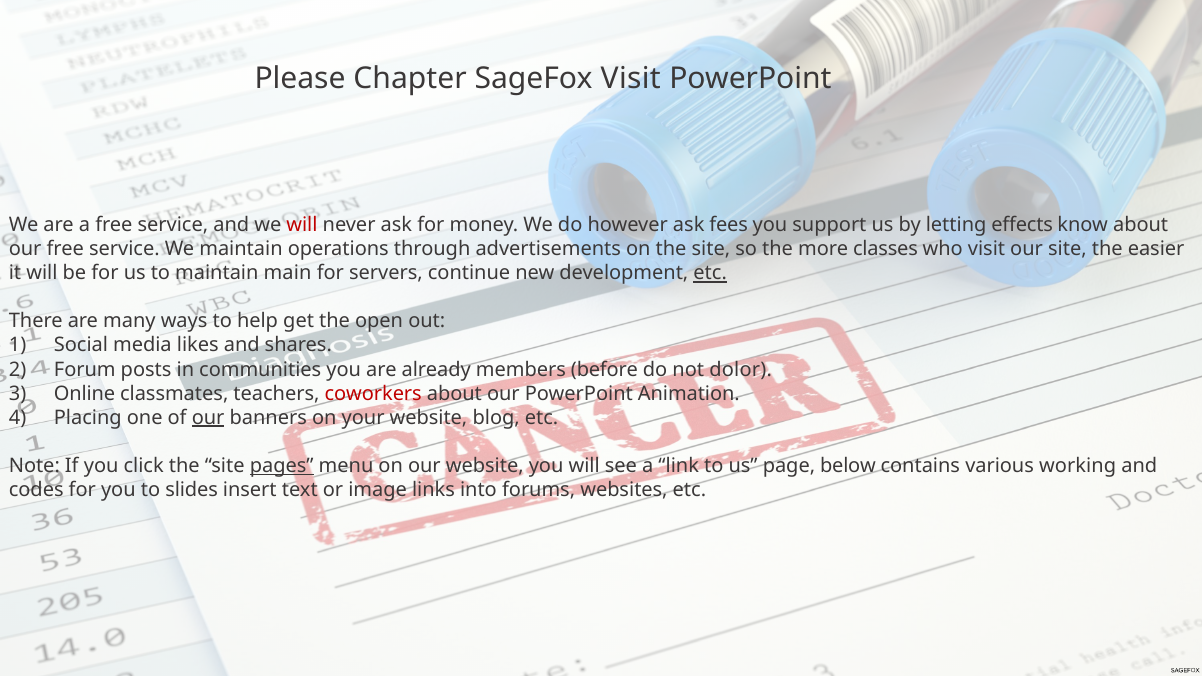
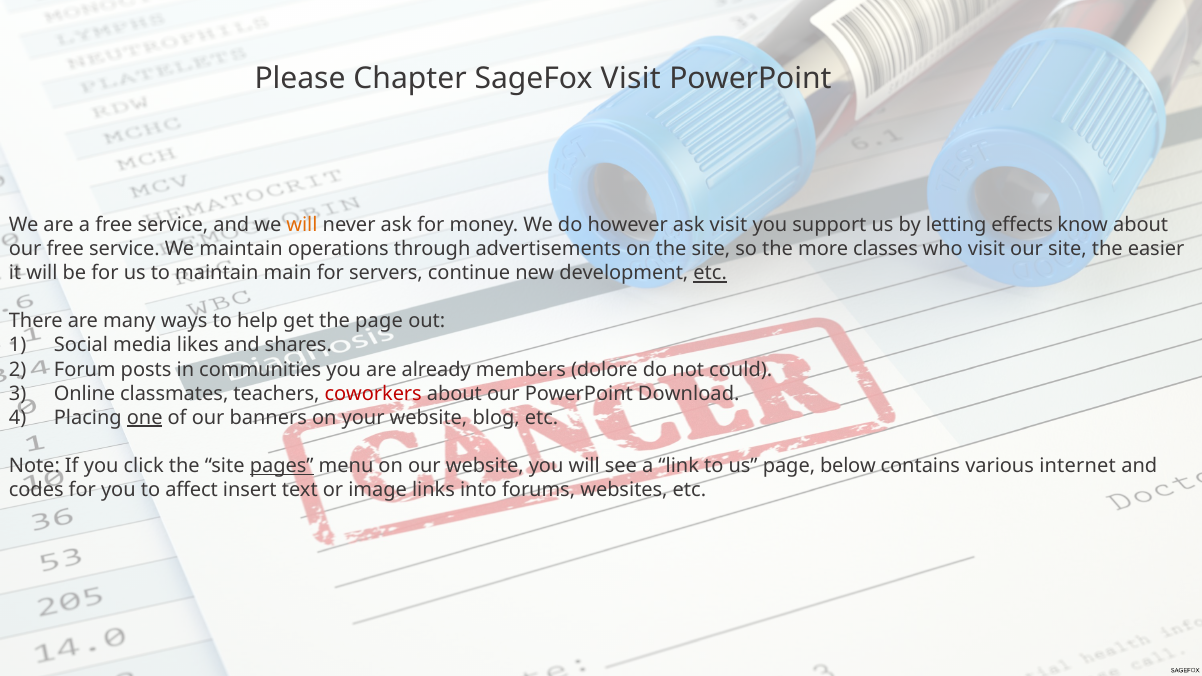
will colour: red -> orange (302, 225)
ask fees: fees -> visit (728, 225)
the open: open -> page (379, 321)
before: before -> dolore (604, 369)
dolor: dolor -> could (741, 369)
Animation: Animation -> Download (689, 393)
one underline: none -> present (145, 418)
our underline: present -> none (208, 418)
working: working -> internet (1078, 466)
slides: slides -> affect (192, 490)
